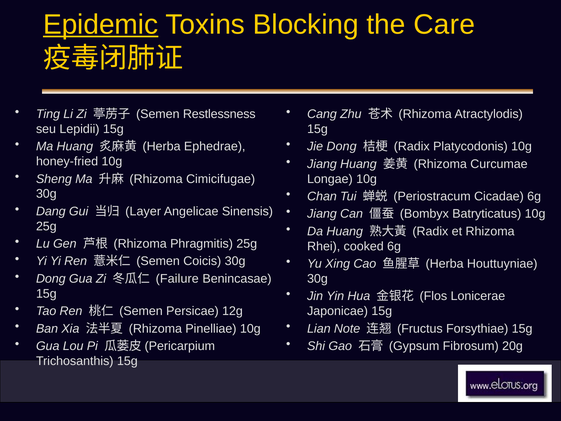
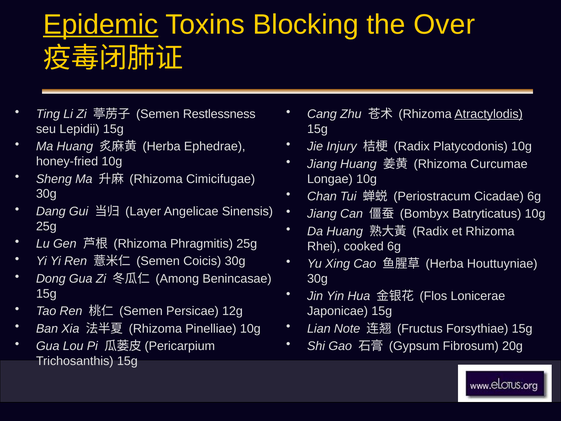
Care: Care -> Over (444, 24)
Atractylodis underline: none -> present (489, 114)
Jie Dong: Dong -> Injury (342, 146)
Failure: Failure -> Among (177, 279)
